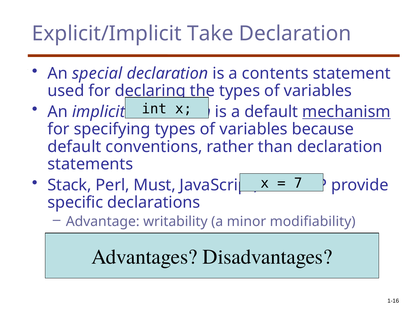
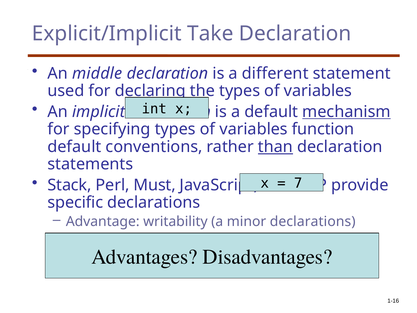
special: special -> middle (97, 73)
contents: contents -> different (275, 73)
because: because -> function (323, 129)
than underline: none -> present (275, 147)
minor modifiability: modifiability -> declarations (313, 221)
